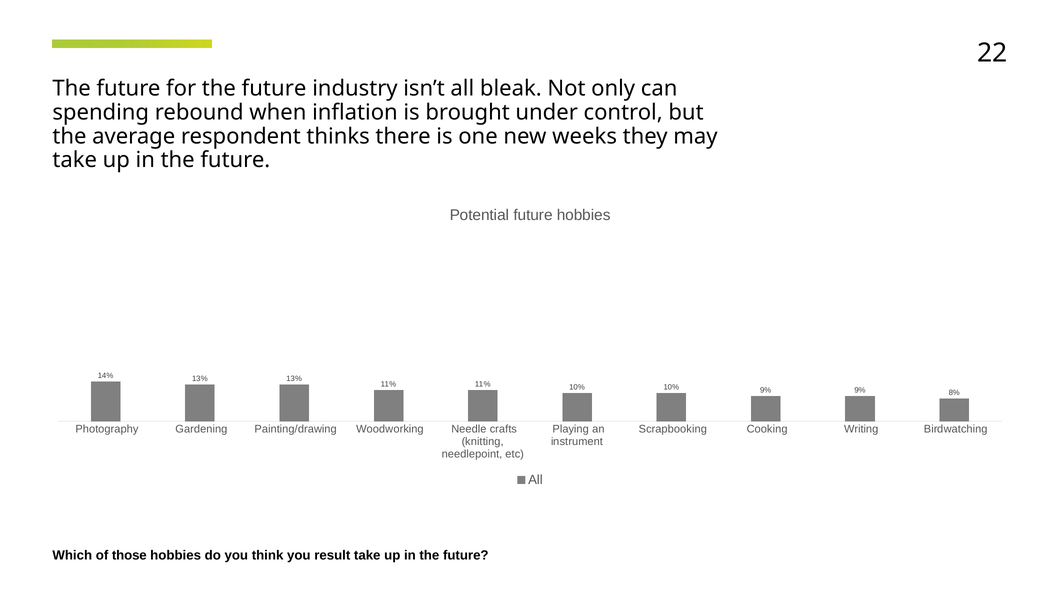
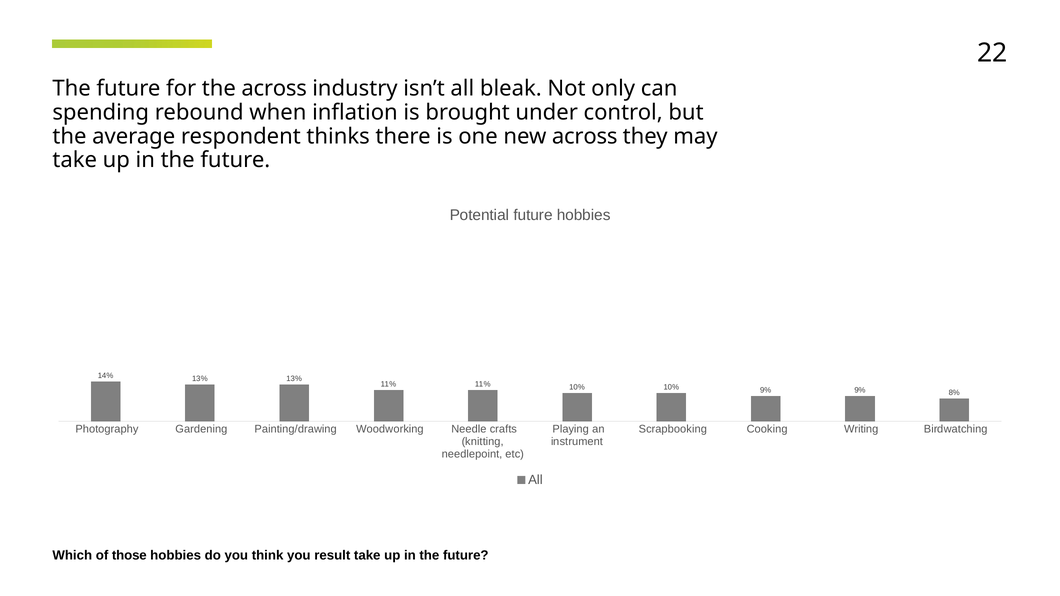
for the future: future -> across (274, 89)
new weeks: weeks -> across (585, 136)
